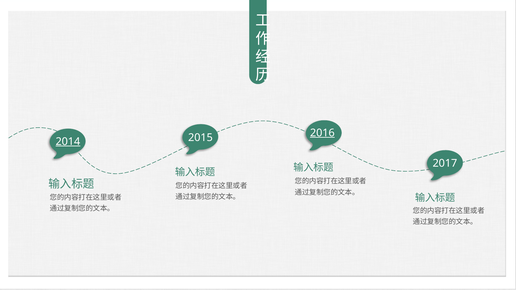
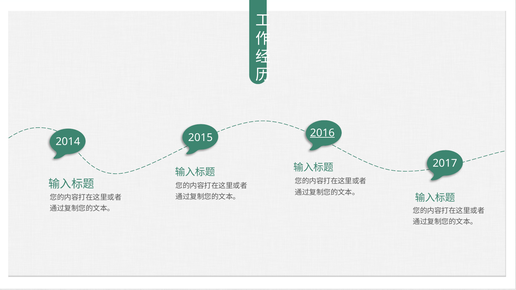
2014 underline: present -> none (68, 142)
